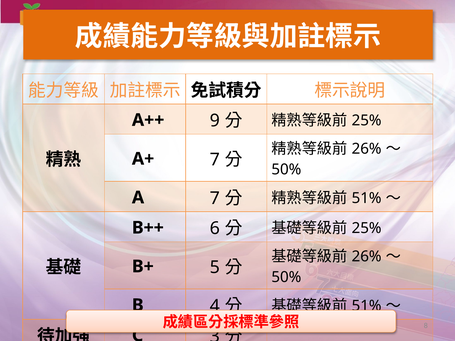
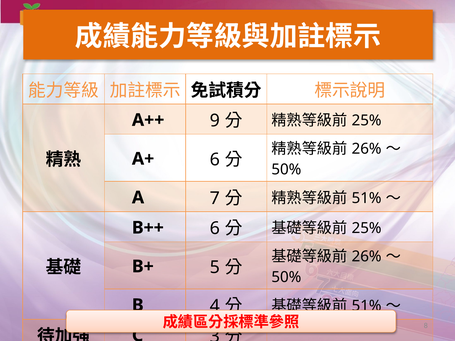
A+ 7: 7 -> 6 (215, 160)
